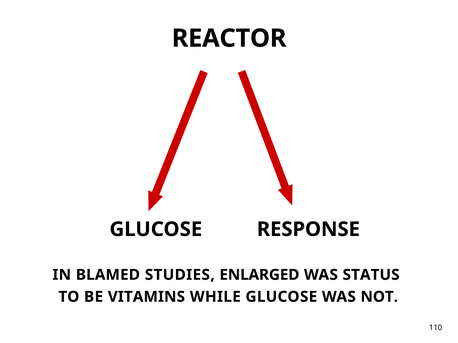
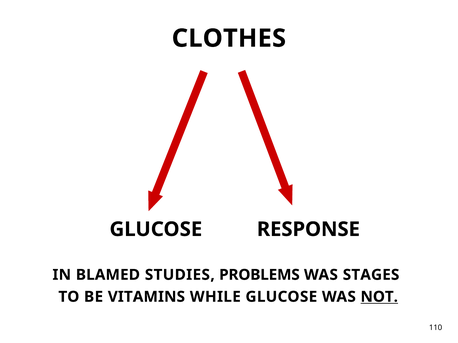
REACTOR: REACTOR -> CLOTHES (229, 38)
ENLARGED: ENLARGED -> PROBLEMS (259, 275)
STATUS: STATUS -> STAGES (371, 275)
NOT underline: none -> present (379, 297)
